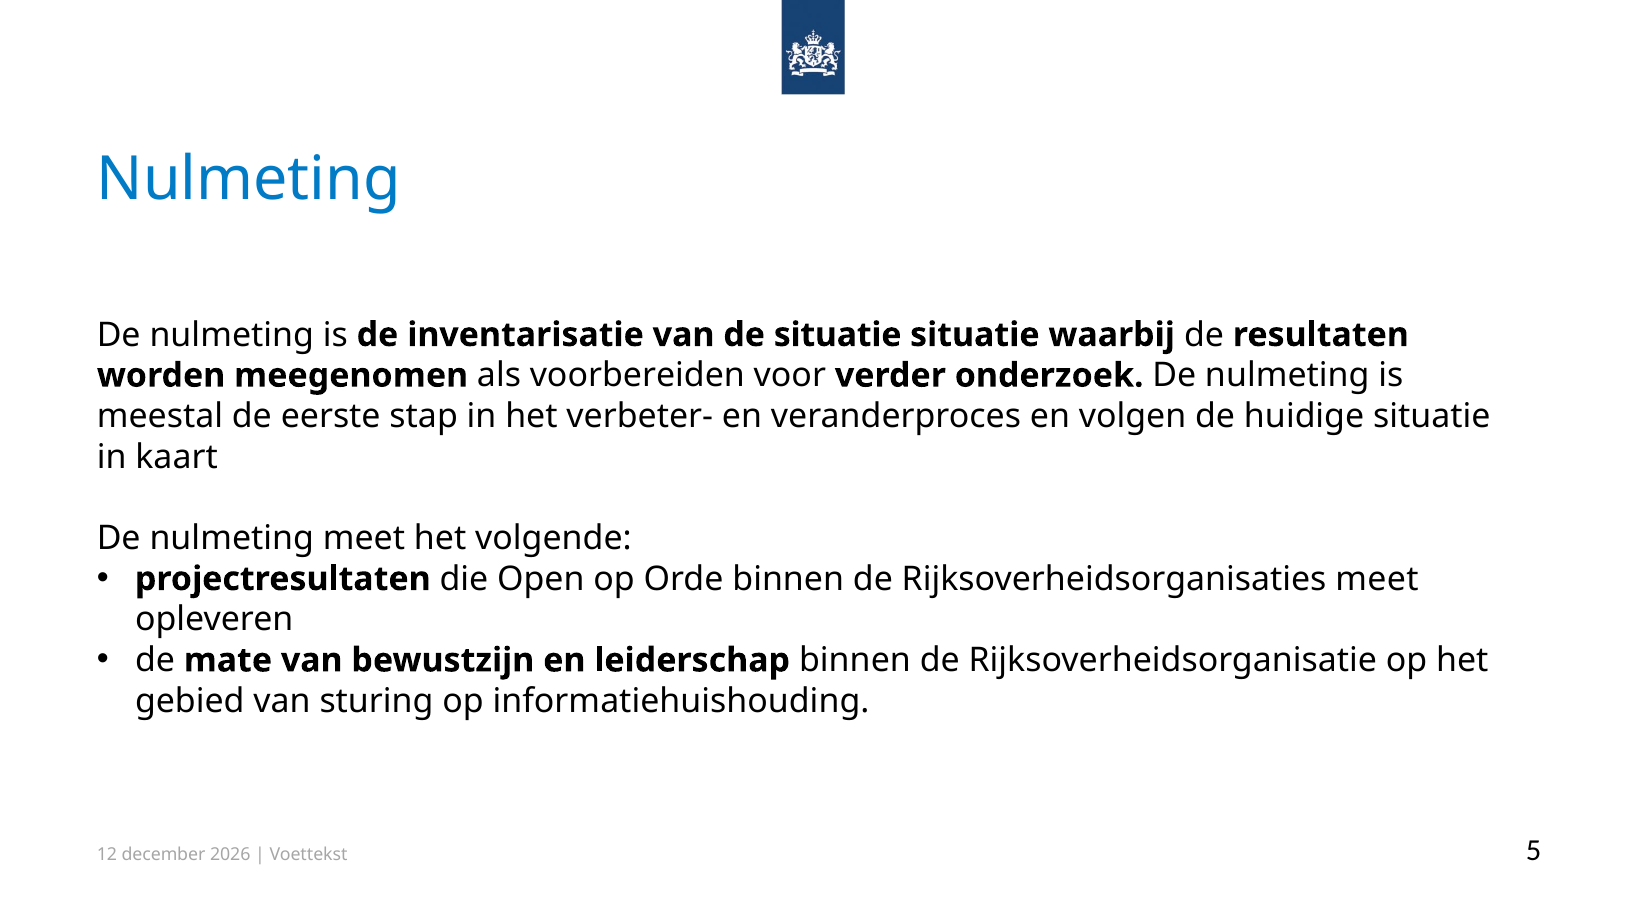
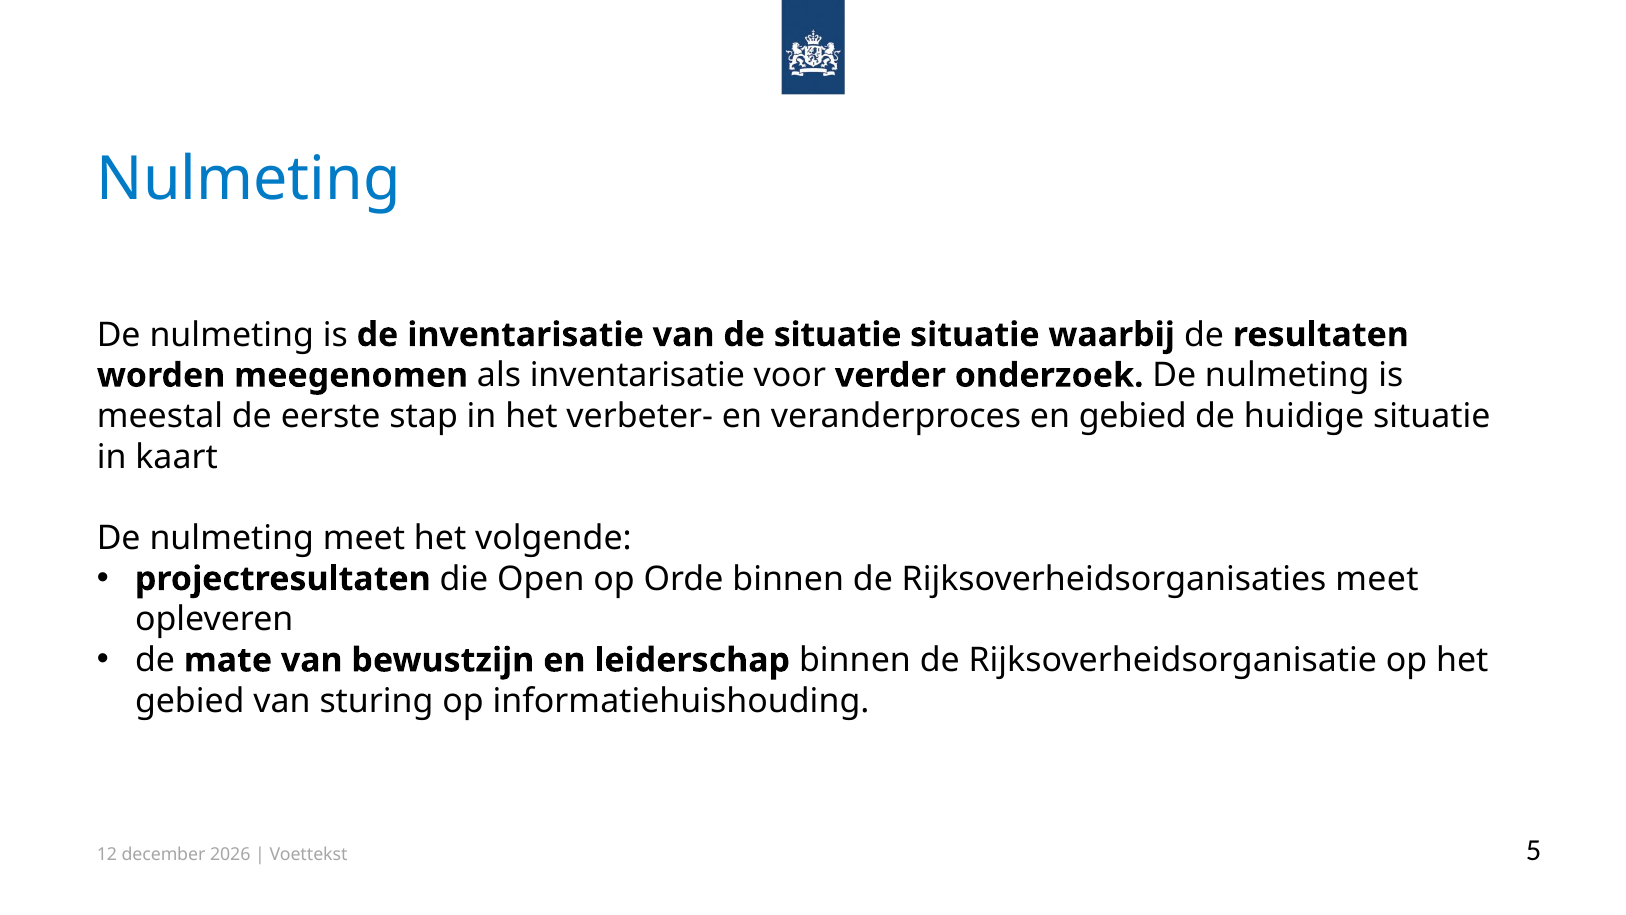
als voorbereiden: voorbereiden -> inventarisatie (637, 375)
en volgen: volgen -> gebied (1133, 416)
